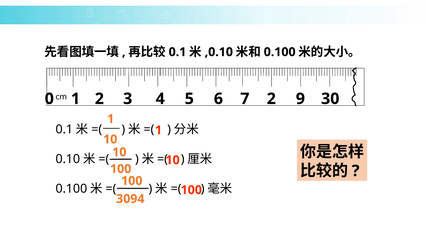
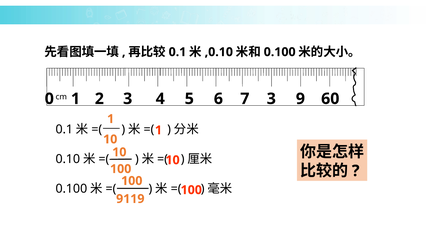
7 2: 2 -> 3 (271, 99)
30: 30 -> 60 (330, 99)
3094: 3094 -> 9119 (130, 199)
